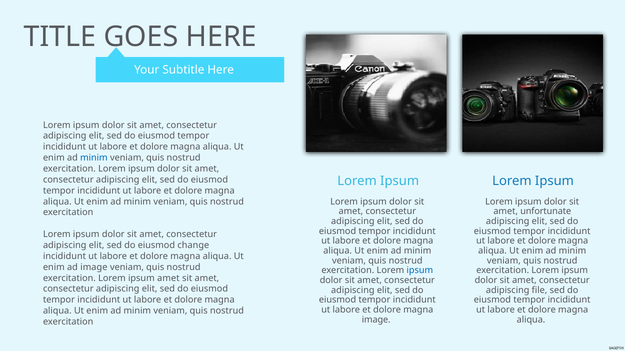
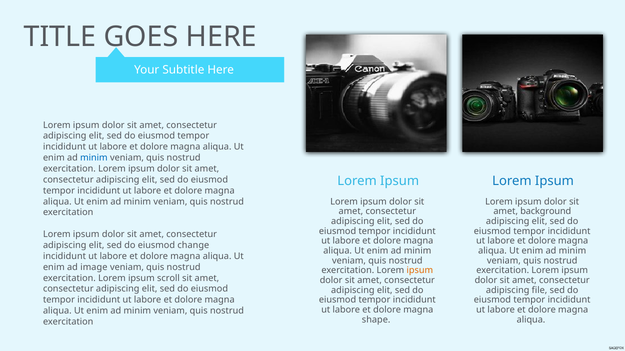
unfortunate: unfortunate -> background (546, 212)
ipsum colour: blue -> orange (420, 271)
ipsum amet: amet -> scroll (168, 278)
image: image -> shape (376, 320)
